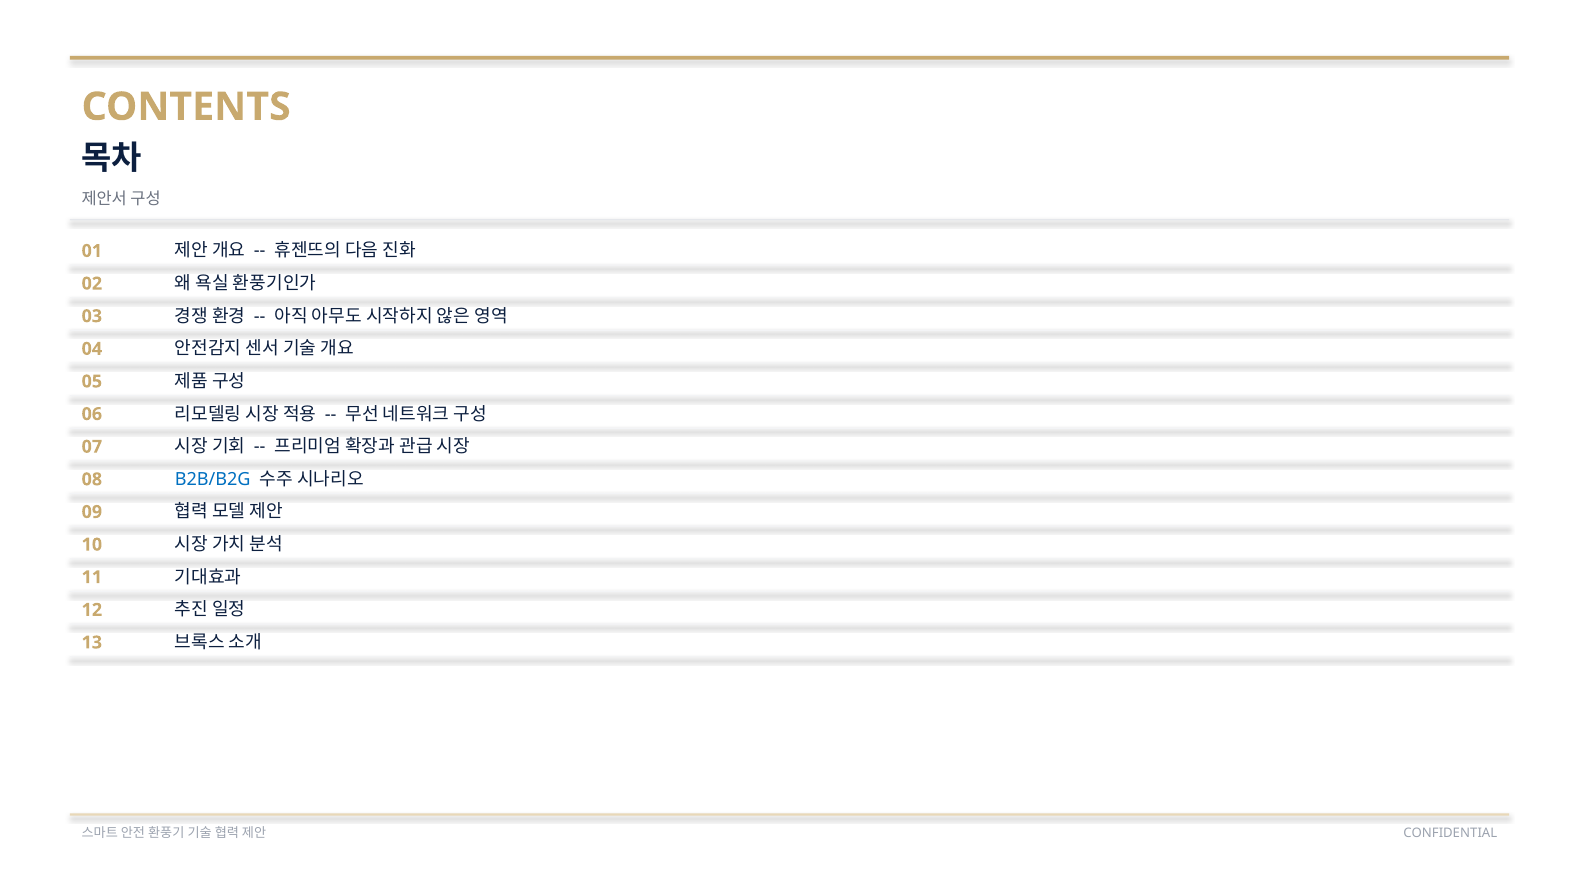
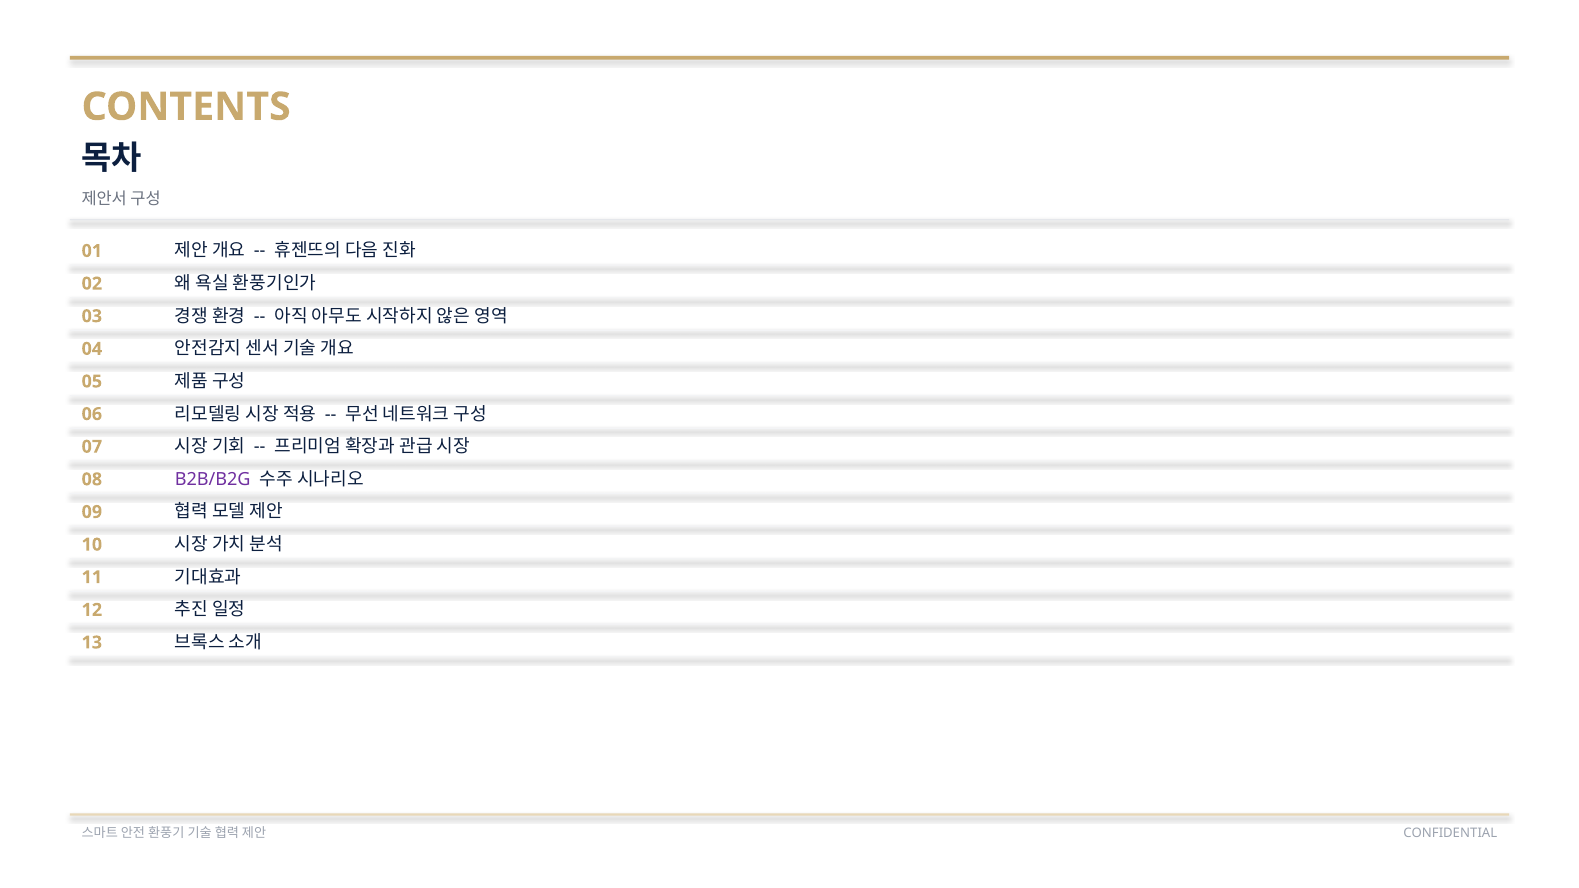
B2B/B2G colour: blue -> purple (213, 479)
